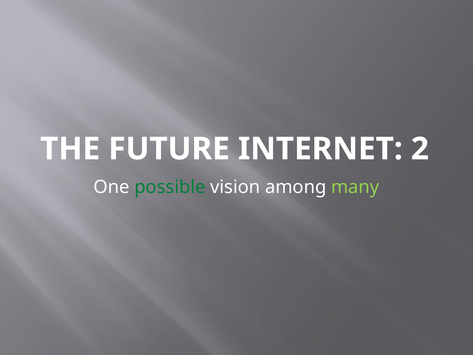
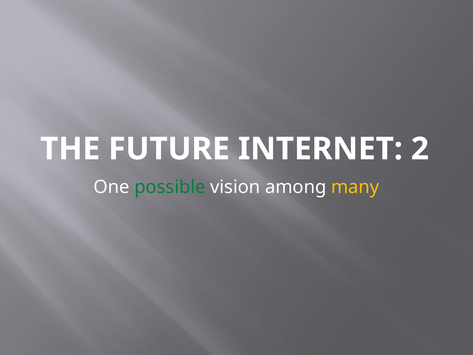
many colour: light green -> yellow (355, 187)
